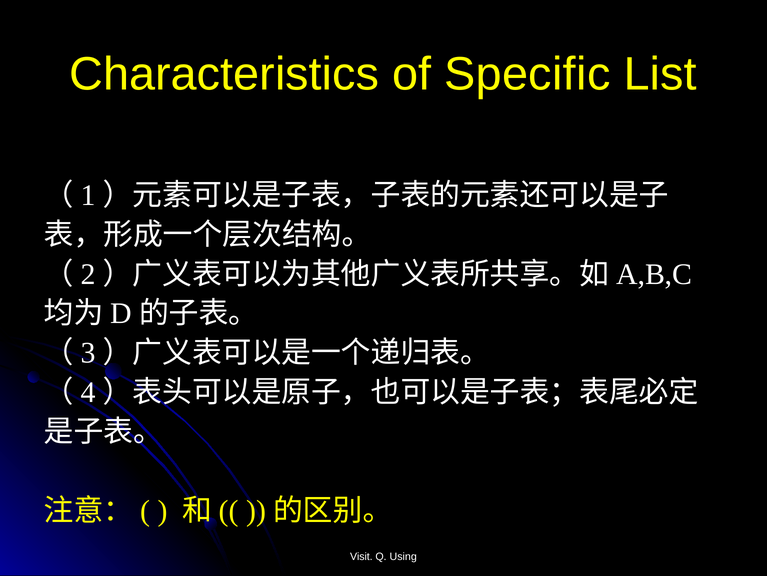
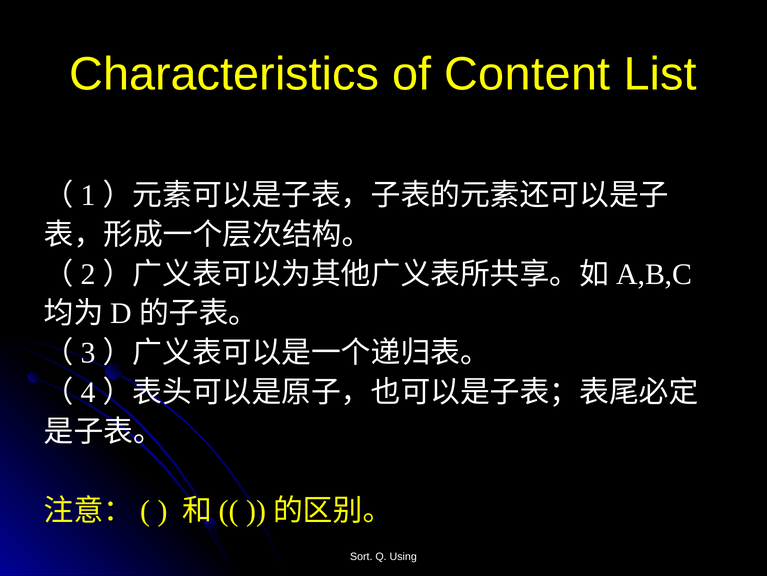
Specific: Specific -> Content (527, 74)
Visit: Visit -> Sort (361, 556)
